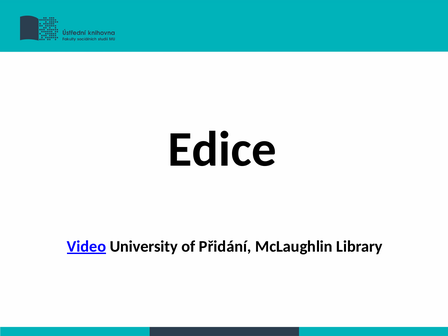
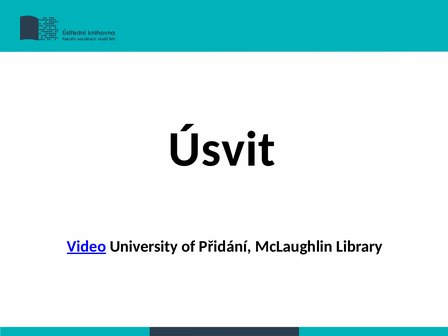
Edice: Edice -> Úsvit (222, 149)
